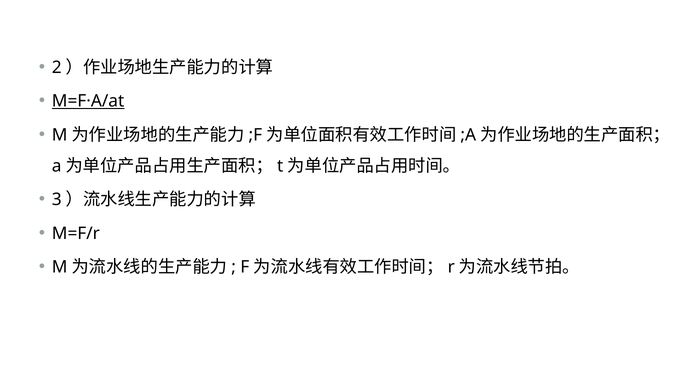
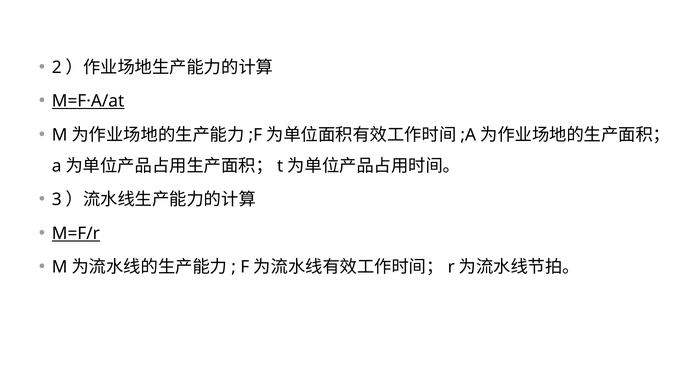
M=F/r underline: none -> present (76, 233)
